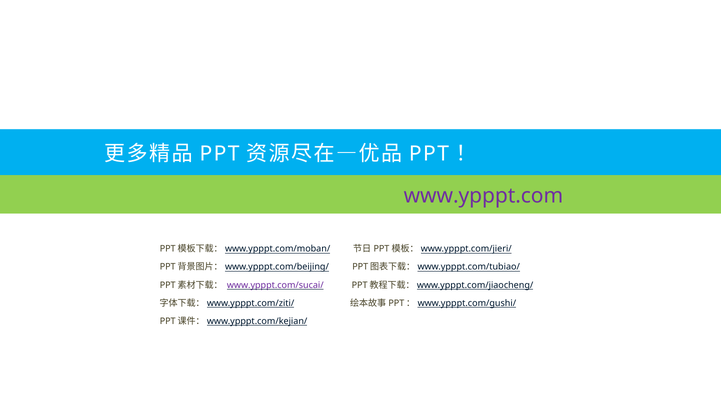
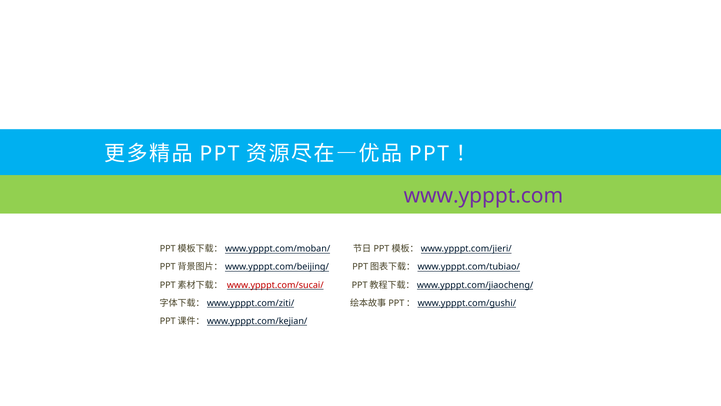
www.ypppt.com/sucai/ colour: purple -> red (275, 285)
